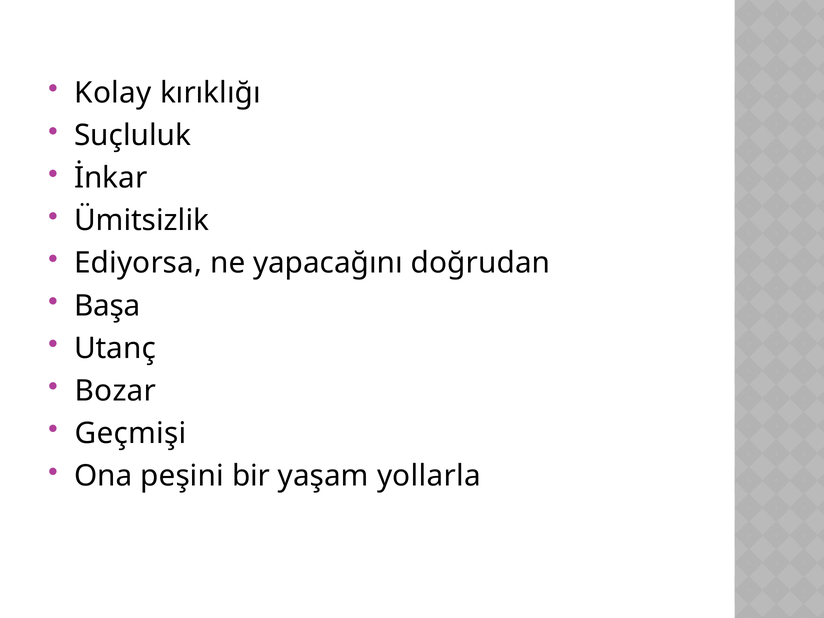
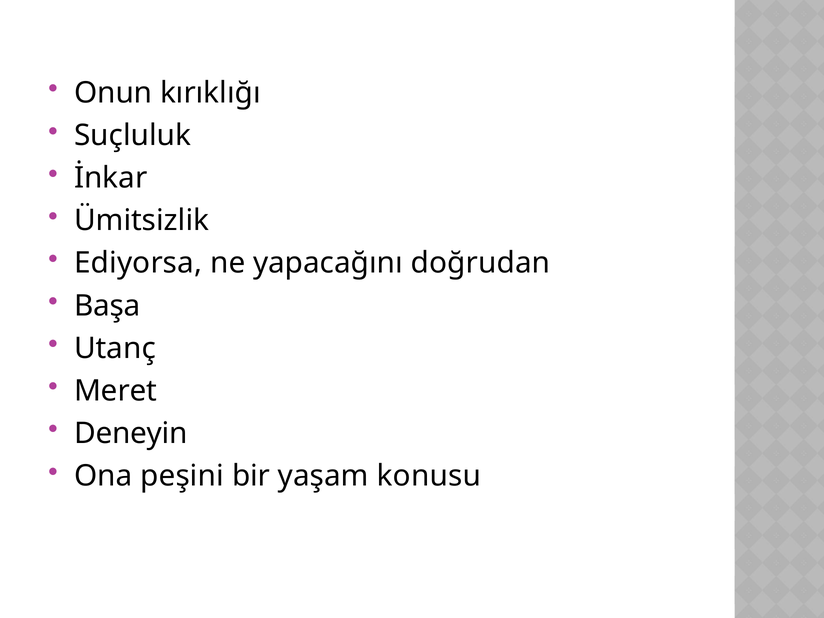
Kolay: Kolay -> Onun (113, 93)
Bozar: Bozar -> Meret (116, 391)
Geçmişi: Geçmişi -> Deneyin (131, 433)
yollarla: yollarla -> konusu (429, 476)
